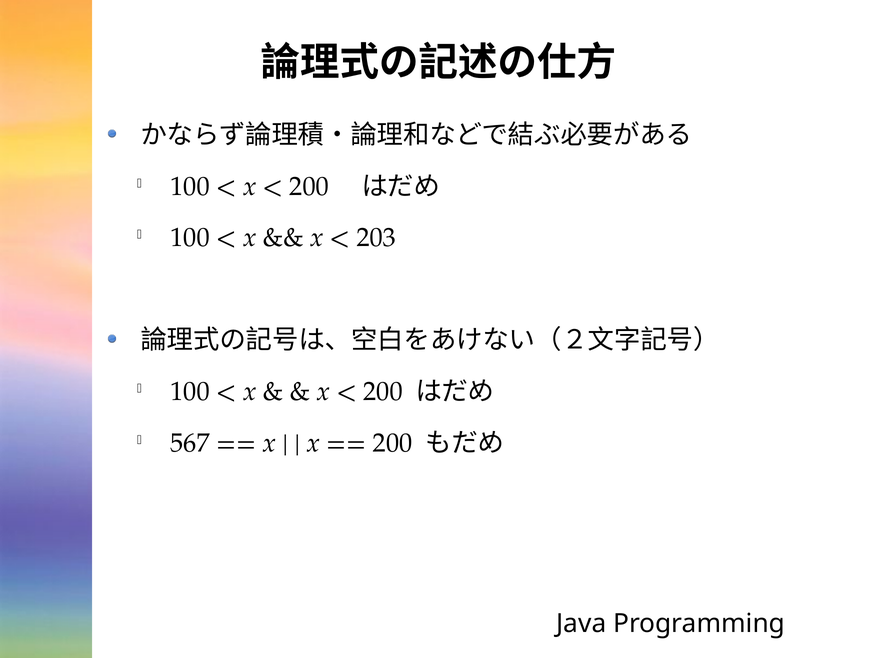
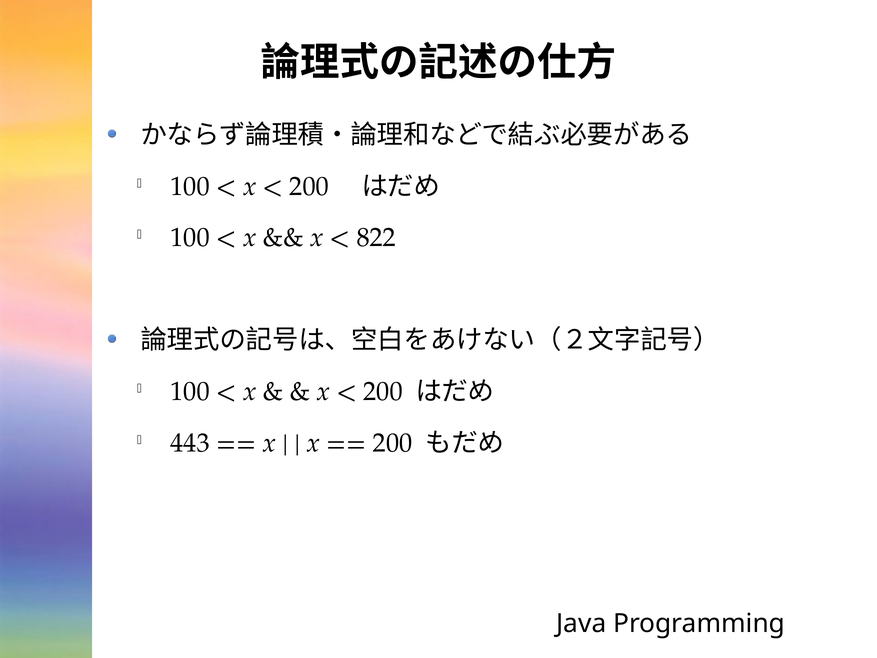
203: 203 -> 822 (376, 238)
567: 567 -> 443 (190, 443)
